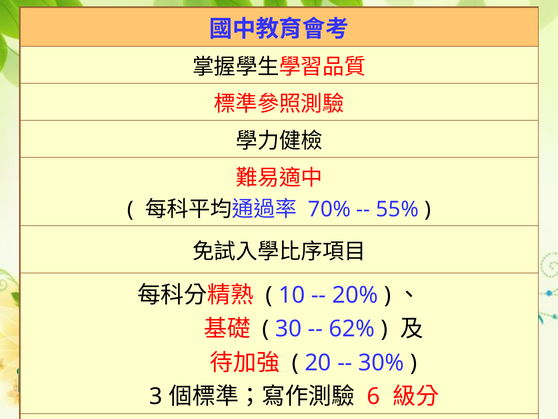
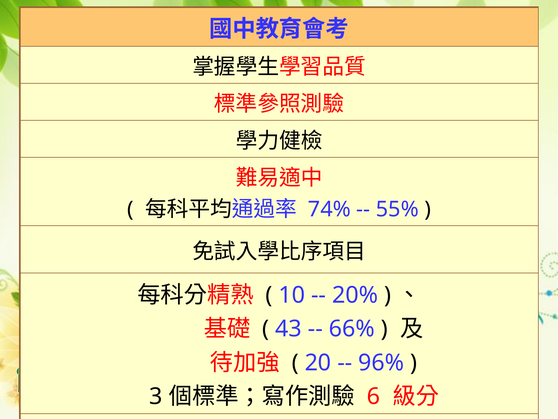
70%: 70% -> 74% (329, 209)
30: 30 -> 43 (289, 328)
62%: 62% -> 66% (352, 328)
30%: 30% -> 96% (381, 362)
